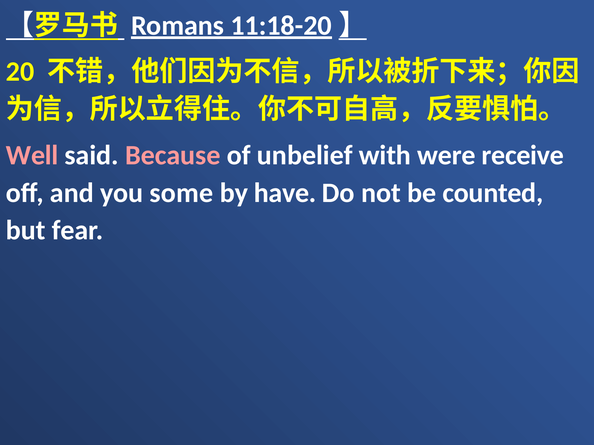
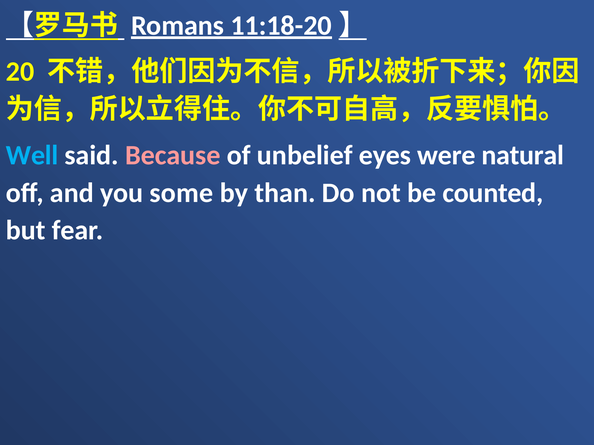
Well colour: pink -> light blue (32, 155)
with: with -> eyes (385, 155)
receive: receive -> natural (523, 155)
have: have -> than (285, 193)
